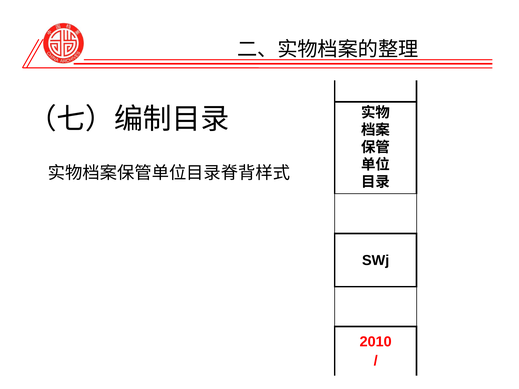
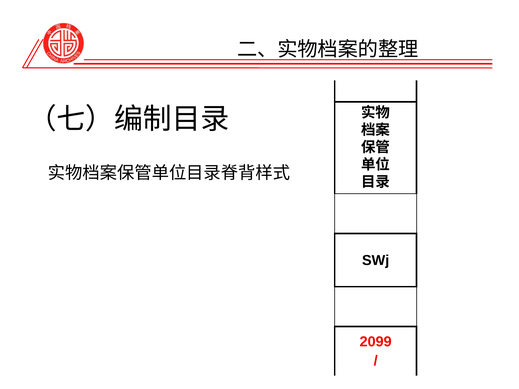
2010: 2010 -> 2099 (376, 342)
